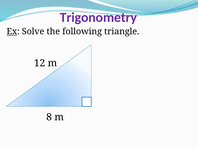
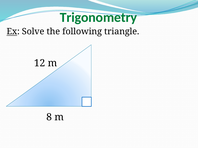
Trigonometry colour: purple -> green (98, 17)
